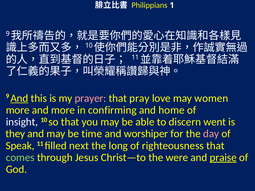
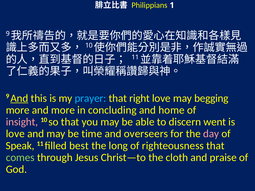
prayer colour: pink -> light blue (90, 98)
pray: pray -> right (140, 98)
women: women -> begging (211, 98)
confirming: confirming -> concluding (112, 110)
insight colour: white -> pink (22, 122)
they: they -> love (15, 134)
worshiper: worshiper -> overseers (146, 134)
next: next -> best (79, 146)
were: were -> cloth (177, 158)
praise underline: present -> none (223, 158)
